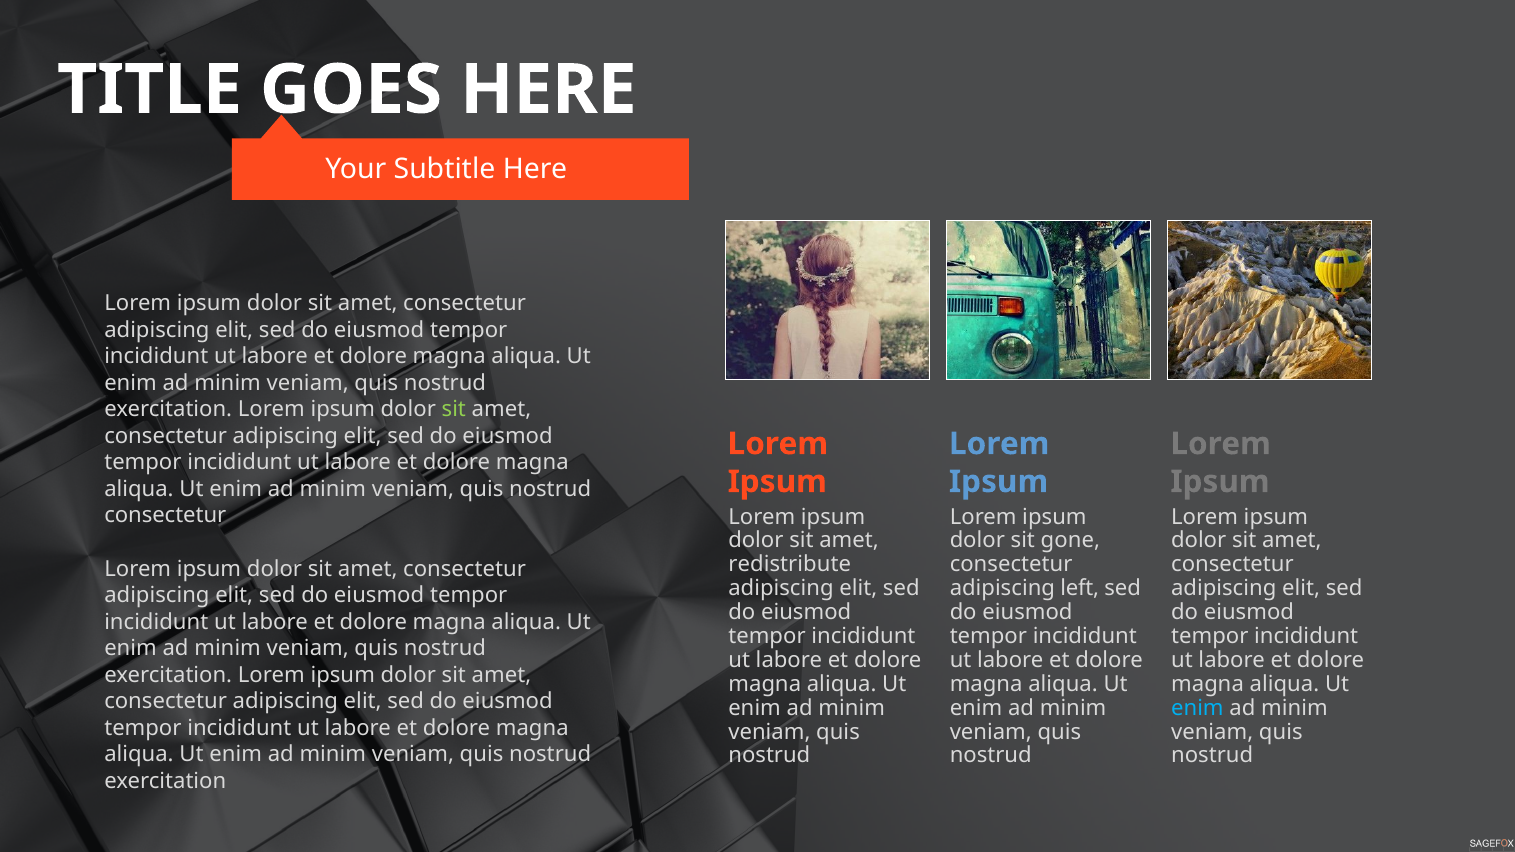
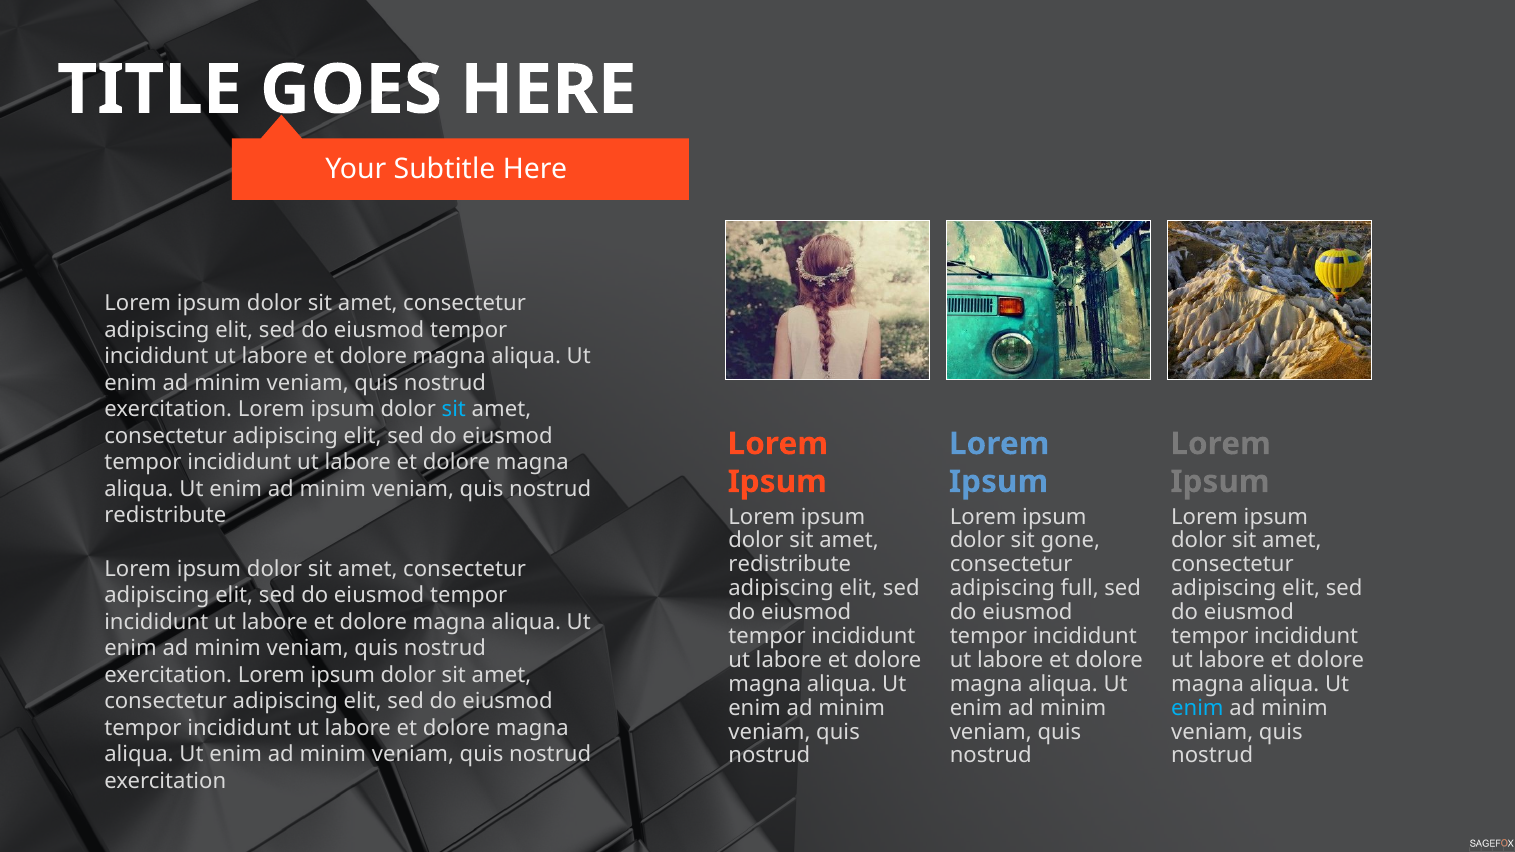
sit colour: light green -> light blue (454, 410)
consectetur: consectetur -> redistribute (165, 516)
left: left -> full (1080, 589)
